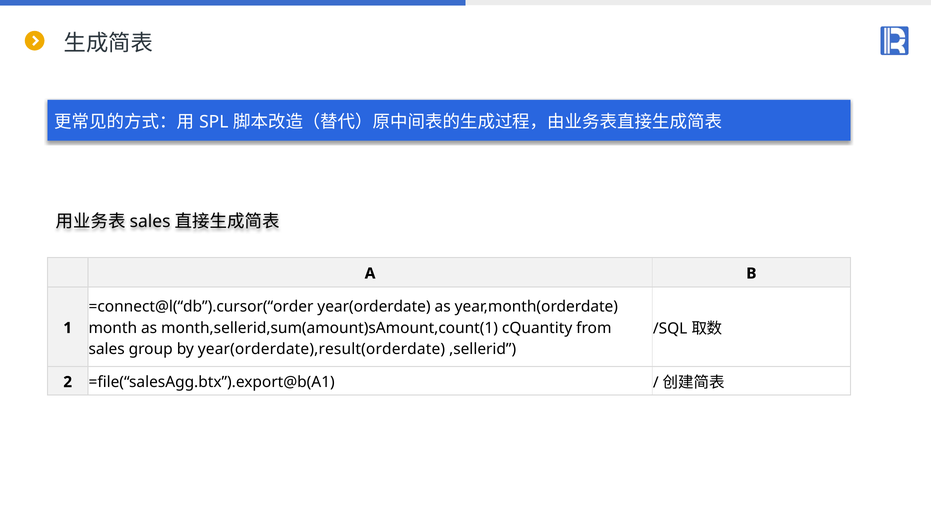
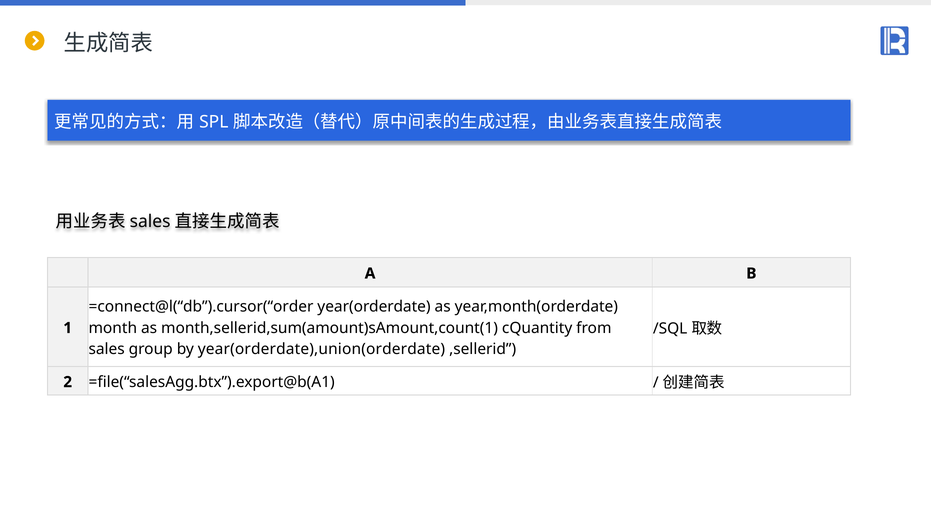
year(orderdate),result(orderdate: year(orderdate),result(orderdate -> year(orderdate),union(orderdate (321, 349)
